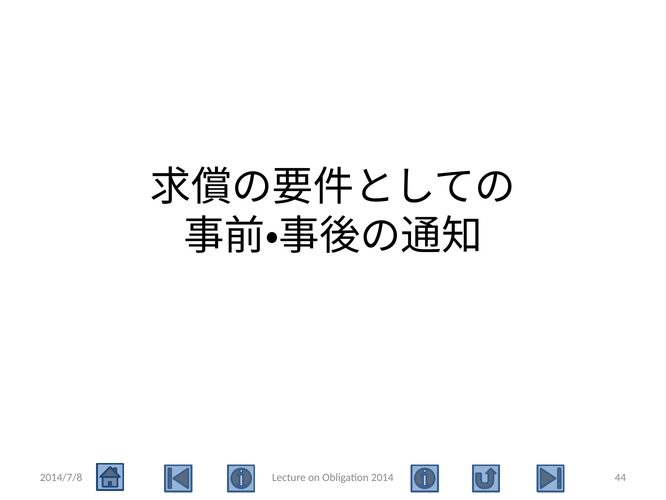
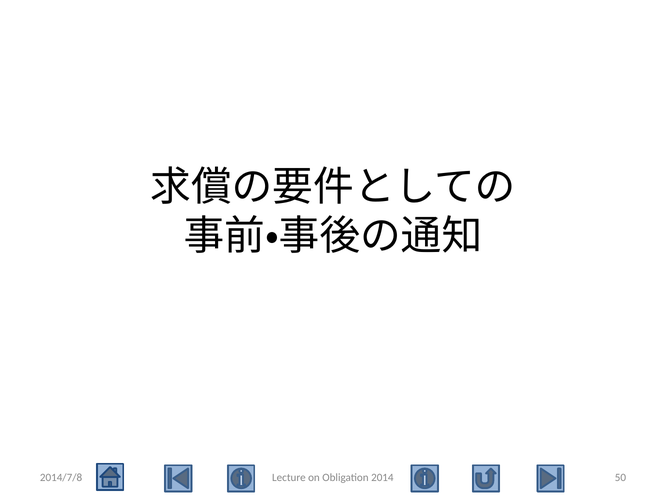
44: 44 -> 50 (620, 477)
